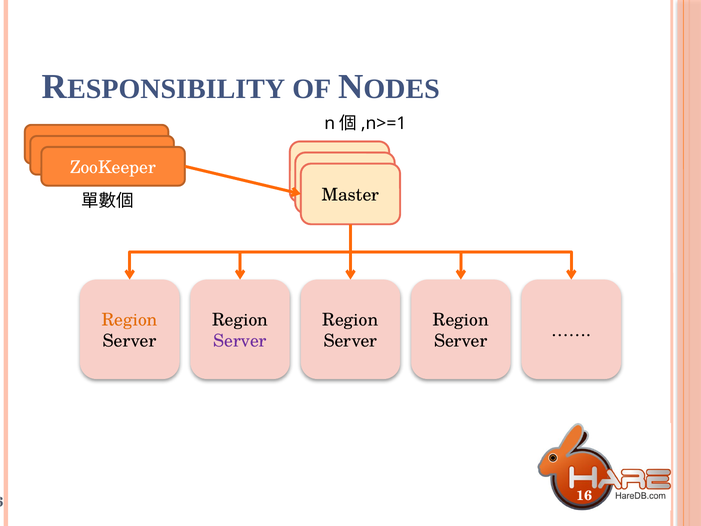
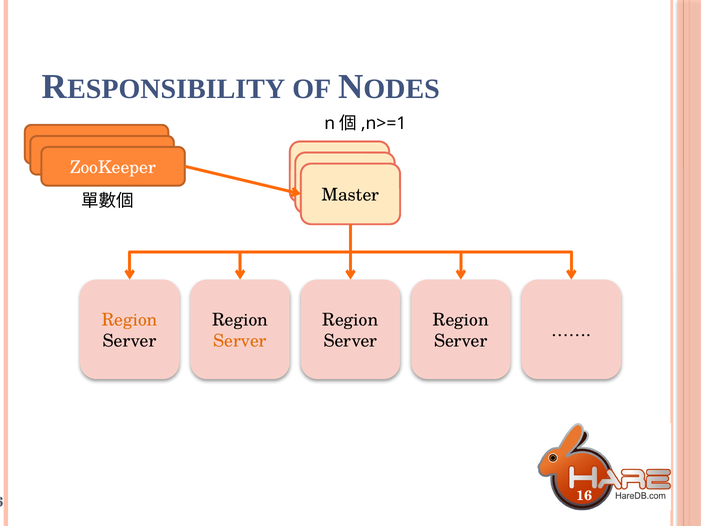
Server colour: purple -> orange (240, 341)
